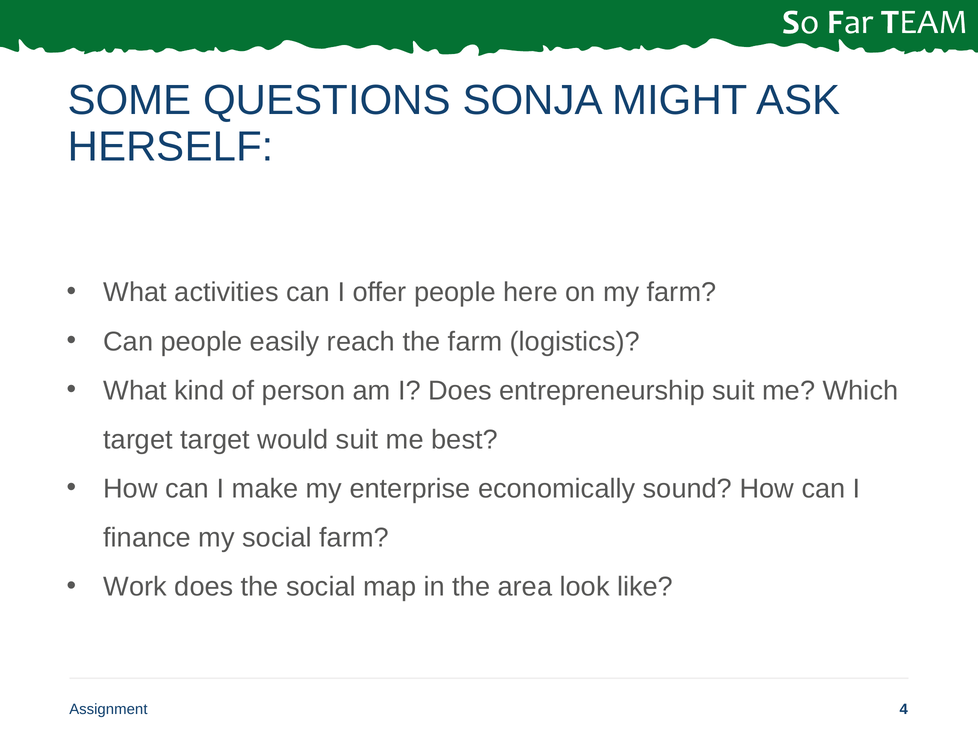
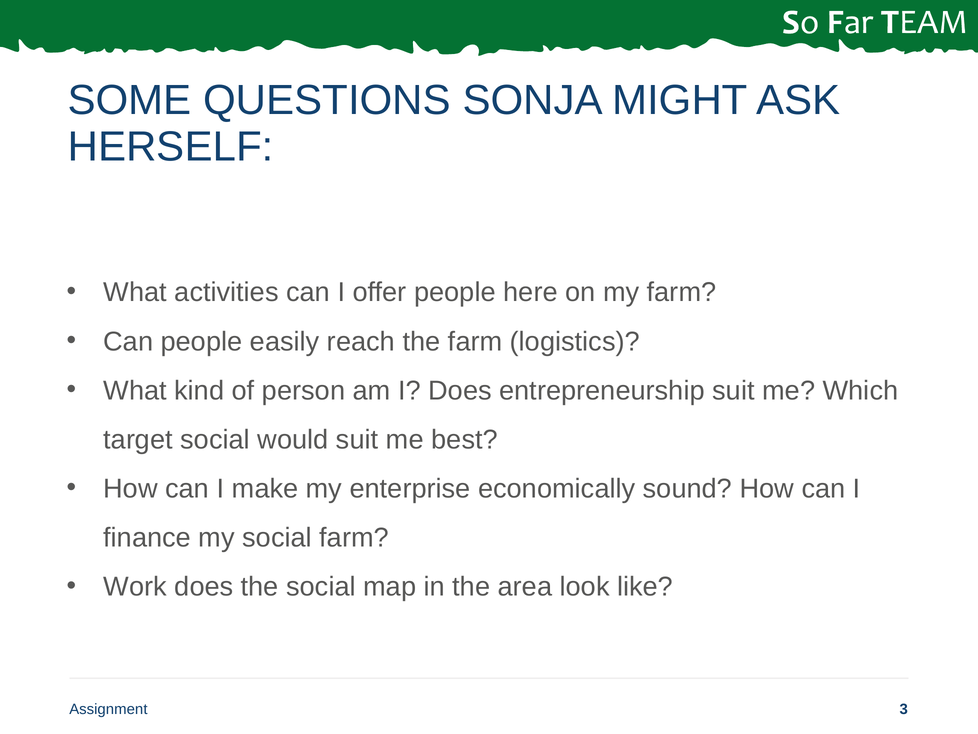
target target: target -> social (215, 439)
4: 4 -> 3 (904, 709)
